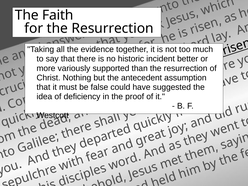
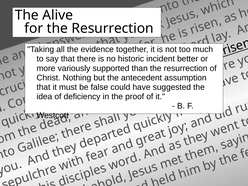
Faith: Faith -> Alive (58, 15)
